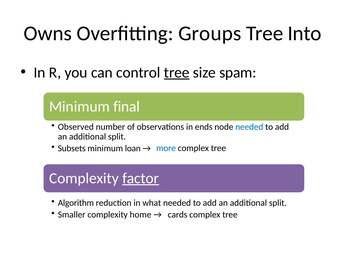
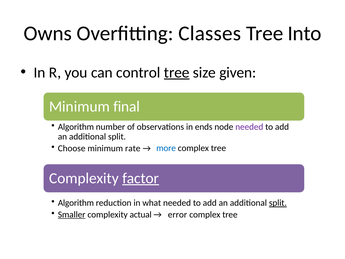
Groups: Groups -> Classes (210, 33)
spam: spam -> given (238, 72)
Observed: Observed -> Algorithm (76, 127)
needed colour: blue -> purple (249, 127)
Subsets: Subsets -> Choose (72, 148)
loan: loan -> rate (133, 148)
split underline: none -> present (278, 203)
Smaller underline: none -> present (72, 214)
home: home -> actual (141, 214)
cards: cards -> error (178, 215)
